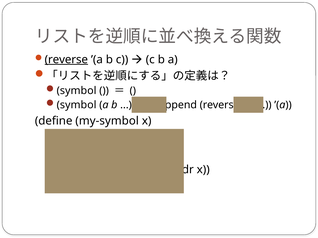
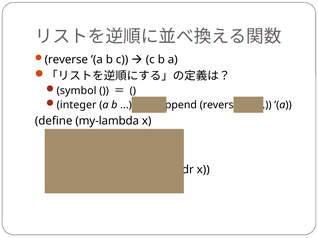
reverse underline: present -> none (66, 60)
symbol: symbol -> integer (77, 105)
my-symbol: my-symbol -> my-lambda (107, 121)
